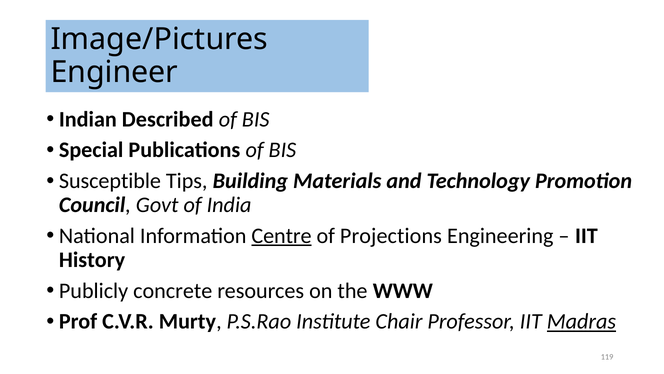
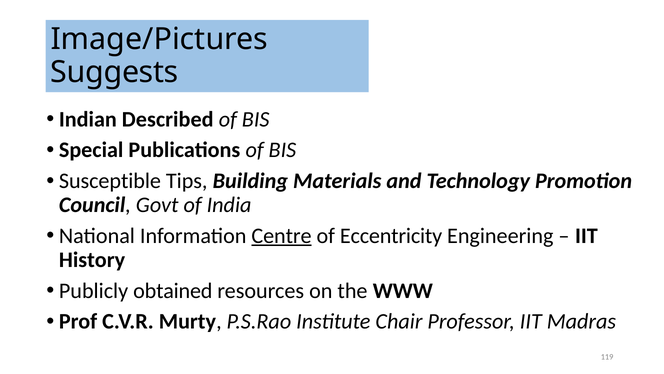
Engineer: Engineer -> Suggests (114, 72)
Projections: Projections -> Eccentricity (391, 236)
concrete: concrete -> obtained (173, 290)
Madras underline: present -> none (581, 321)
